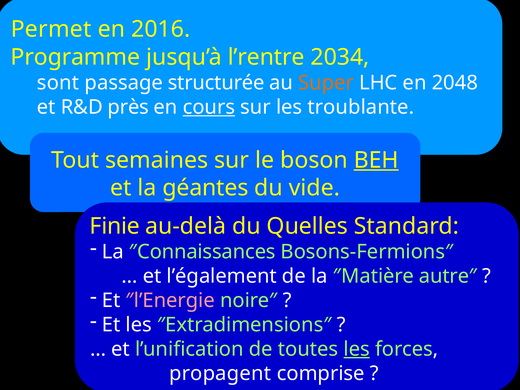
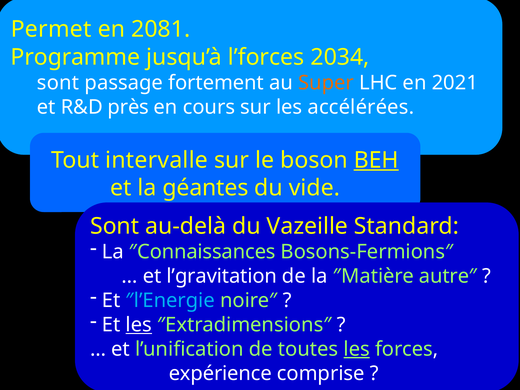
2016: 2016 -> 2081 (161, 29)
l’rentre: l’rentre -> l’forces (266, 57)
structurée: structurée -> fortement (216, 83)
2048: 2048 -> 2021 (455, 83)
cours underline: present -> none (209, 107)
troublante: troublante -> accélérées (361, 107)
semaines: semaines -> intervalle (157, 160)
Finie: Finie -> Sont (115, 226)
Quelles: Quelles -> Vazeille (307, 226)
l’également: l’également -> l’gravitation (222, 276)
″l’Energie colour: pink -> light blue (170, 300)
les underline: none -> present (139, 325)
propagent: propagent -> expérience (220, 373)
